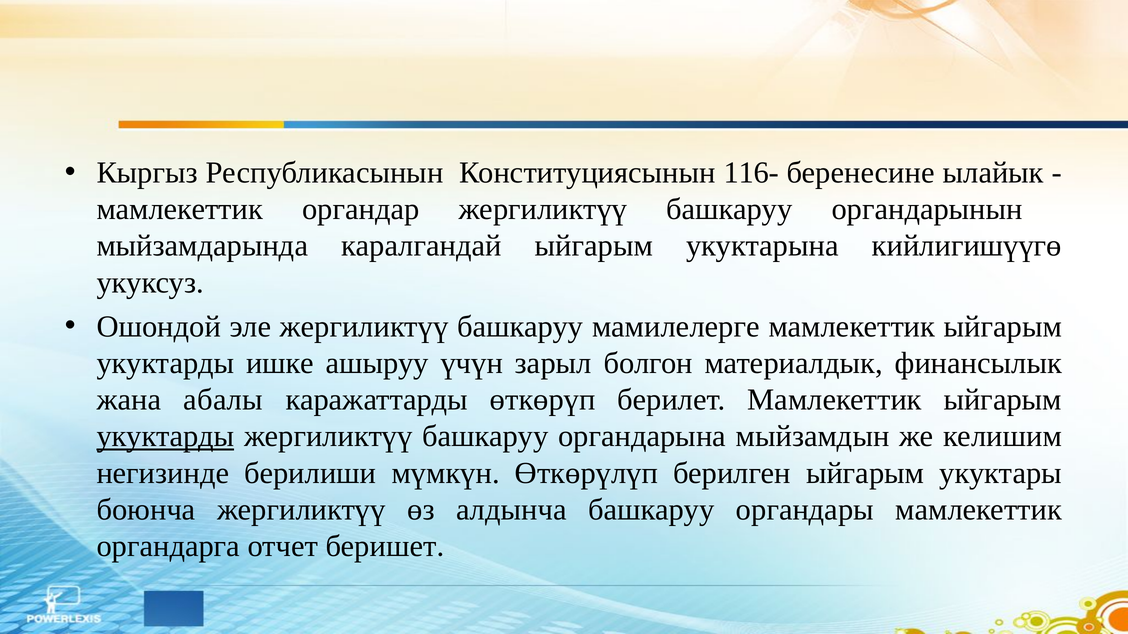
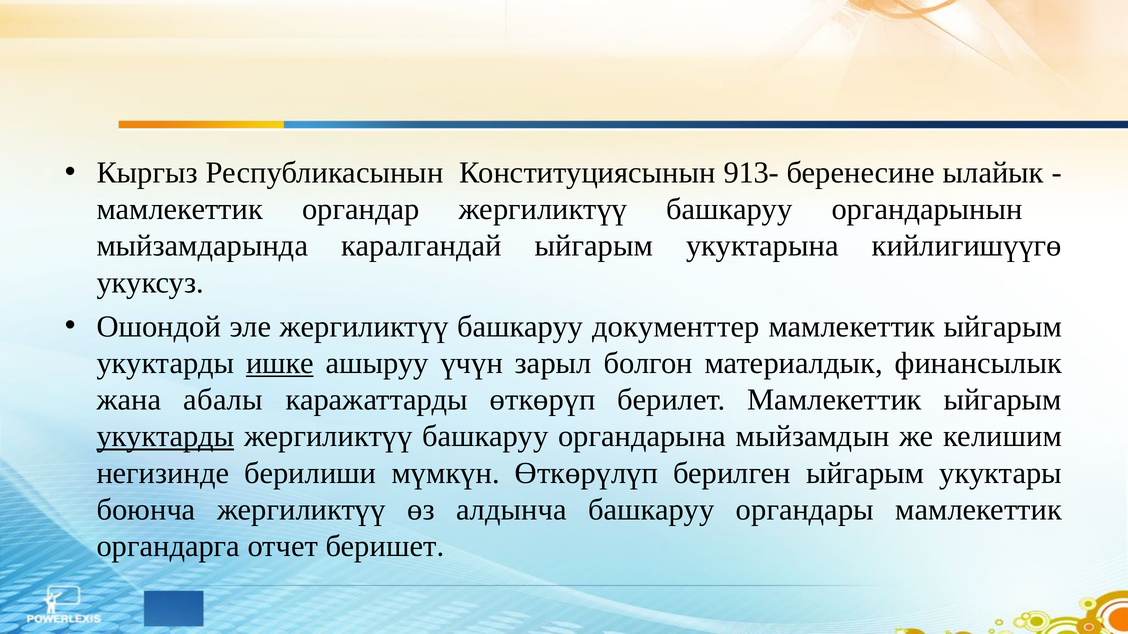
116-: 116- -> 913- (751, 173)
мамилелерге: мамилелерге -> документтер (676, 327)
ишке underline: none -> present (280, 363)
